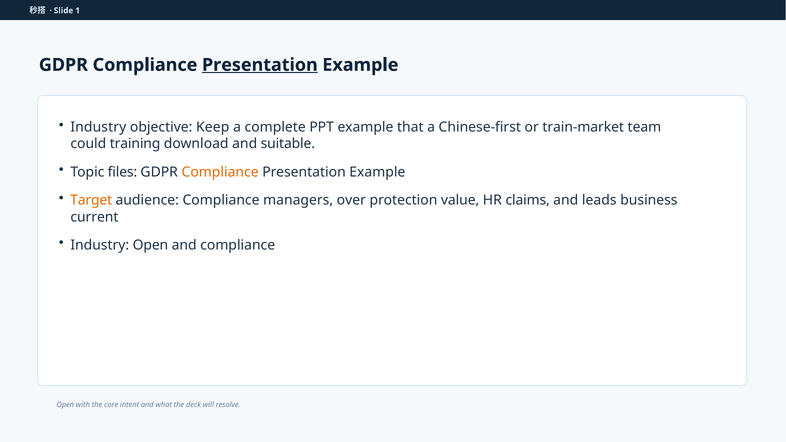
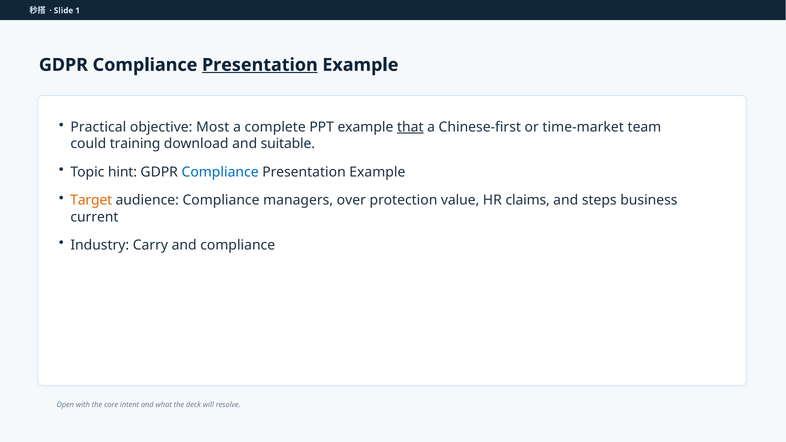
Industry: Industry -> Practical (98, 127)
Keep: Keep -> Most (213, 127)
that underline: none -> present (410, 127)
train-market: train-market -> time-market (583, 127)
files: files -> hint (122, 172)
Compliance colour: orange -> blue (220, 172)
leads: leads -> steps (599, 200)
Industry Open: Open -> Carry (150, 245)
